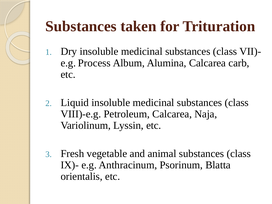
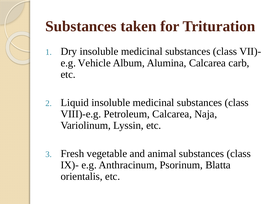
Process: Process -> Vehicle (94, 63)
